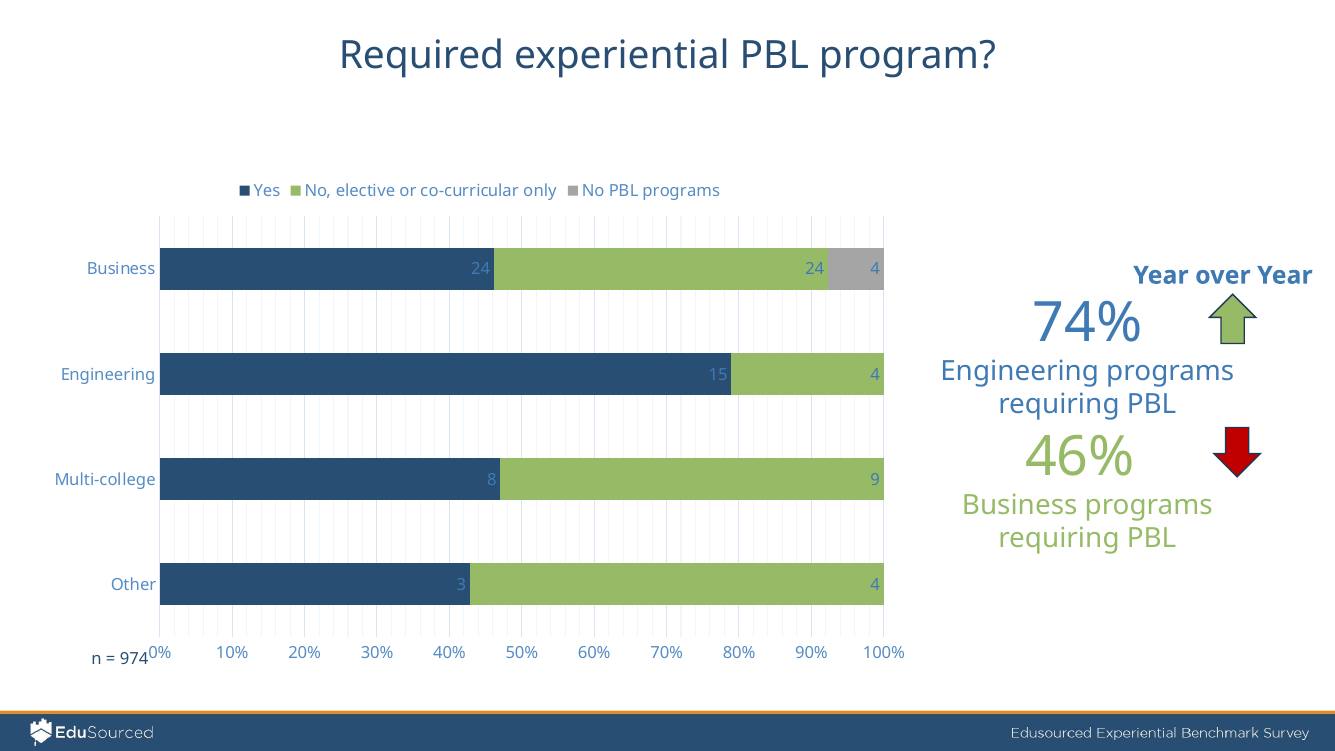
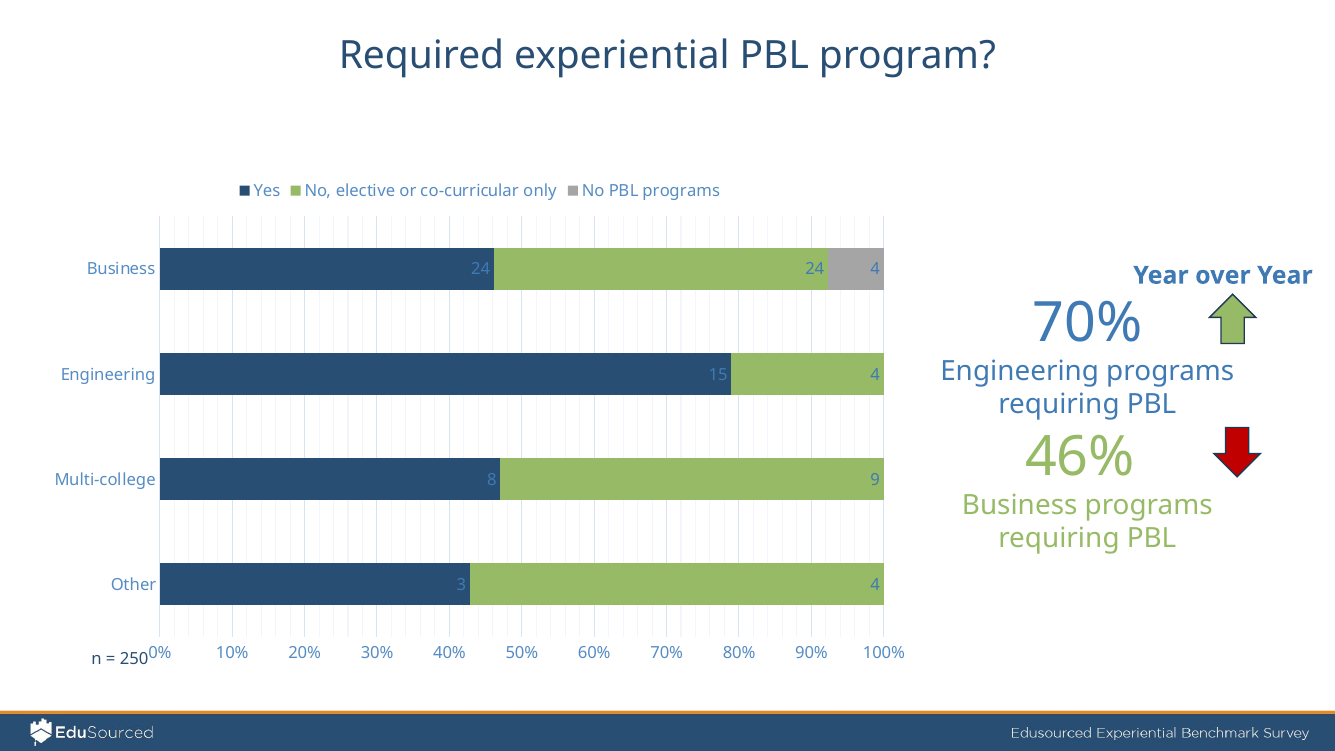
74%: 74% -> 70% (1087, 323)
974: 974 -> 250 (134, 659)
